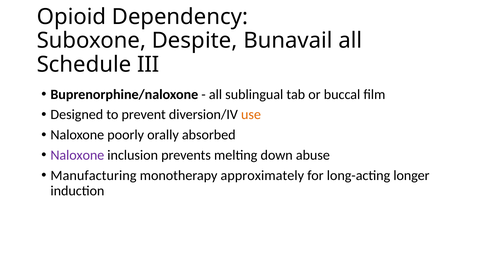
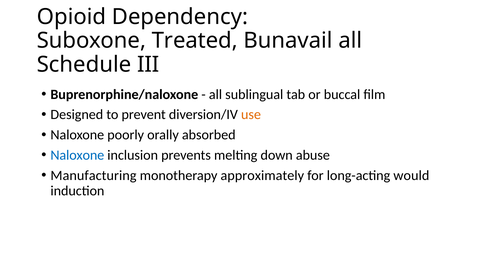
Despite: Despite -> Treated (195, 41)
Naloxone colour: purple -> blue (77, 155)
longer: longer -> would (411, 175)
